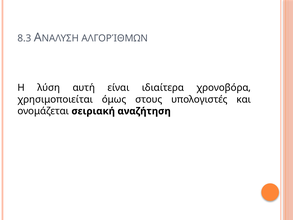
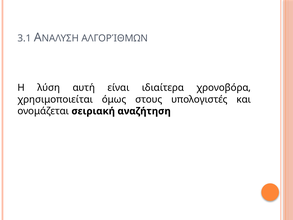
8.3: 8.3 -> 3.1 (24, 38)
